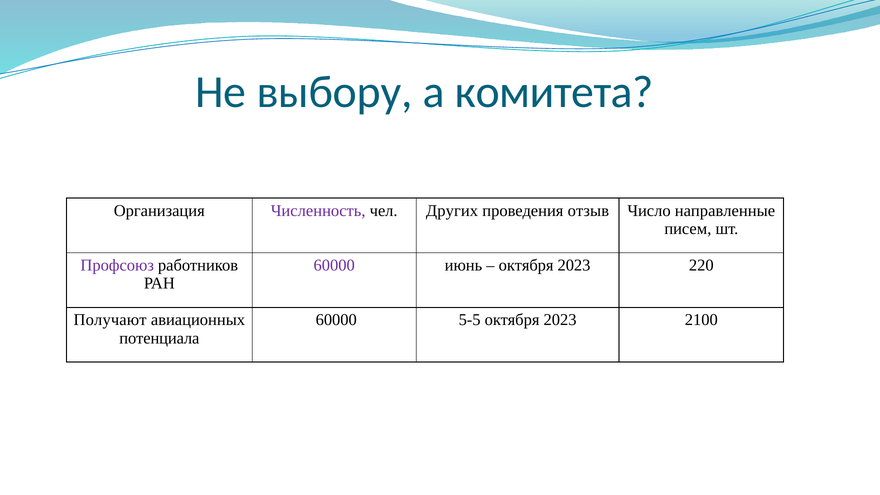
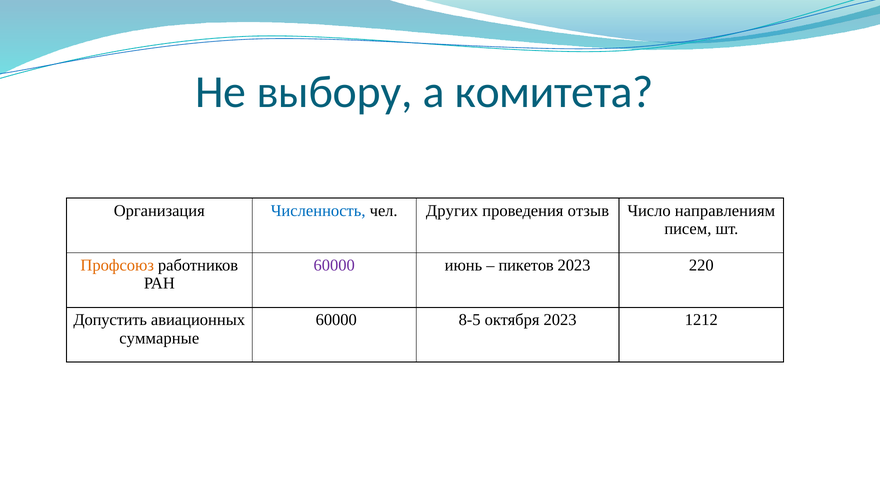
Численность colour: purple -> blue (318, 211)
направленные: направленные -> направлениям (725, 211)
Профсоюз colour: purple -> orange (117, 265)
октября: октября -> пикетов (526, 265)
Получают: Получают -> Допустить (110, 320)
5-5: 5-5 -> 8-5 (470, 320)
2100: 2100 -> 1212 (701, 320)
потенциала: потенциала -> суммарные (159, 338)
